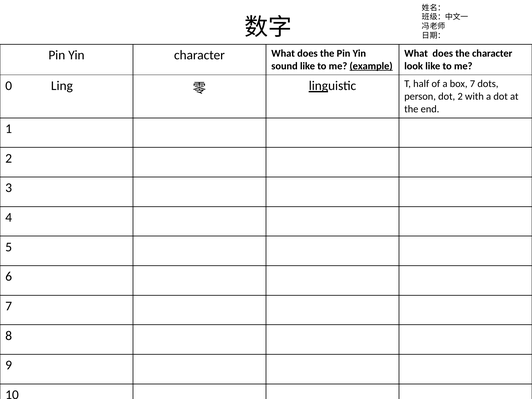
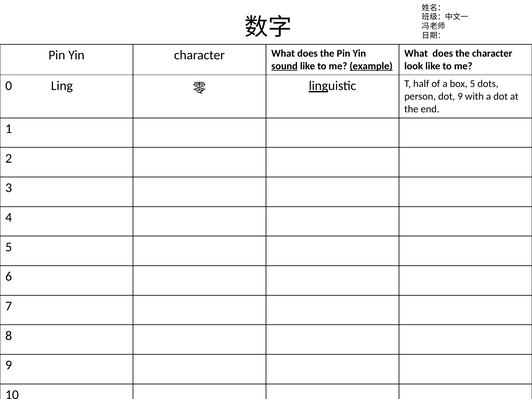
sound underline: none -> present (285, 66)
box 7: 7 -> 5 (472, 84)
dot 2: 2 -> 9 (460, 96)
